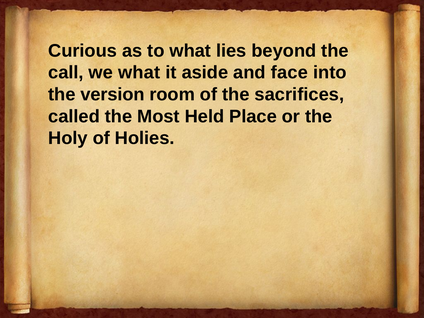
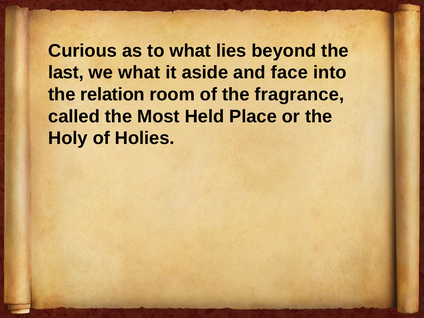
call: call -> last (66, 73)
version: version -> relation (113, 94)
sacrifices: sacrifices -> fragrance (299, 94)
